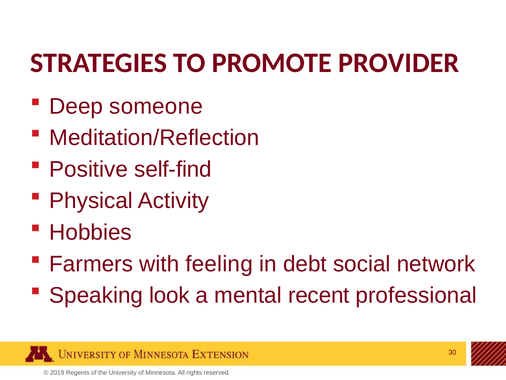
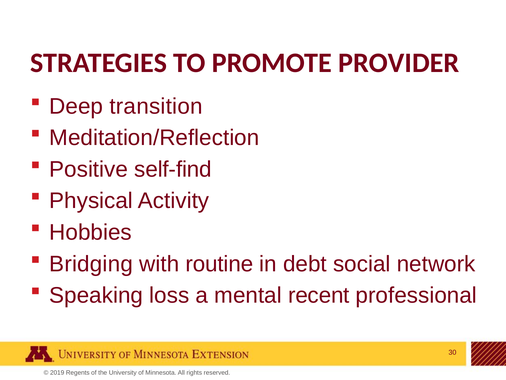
someone: someone -> transition (156, 106)
Farmers: Farmers -> Bridging (91, 264)
feeling: feeling -> routine (219, 264)
look: look -> loss (169, 295)
